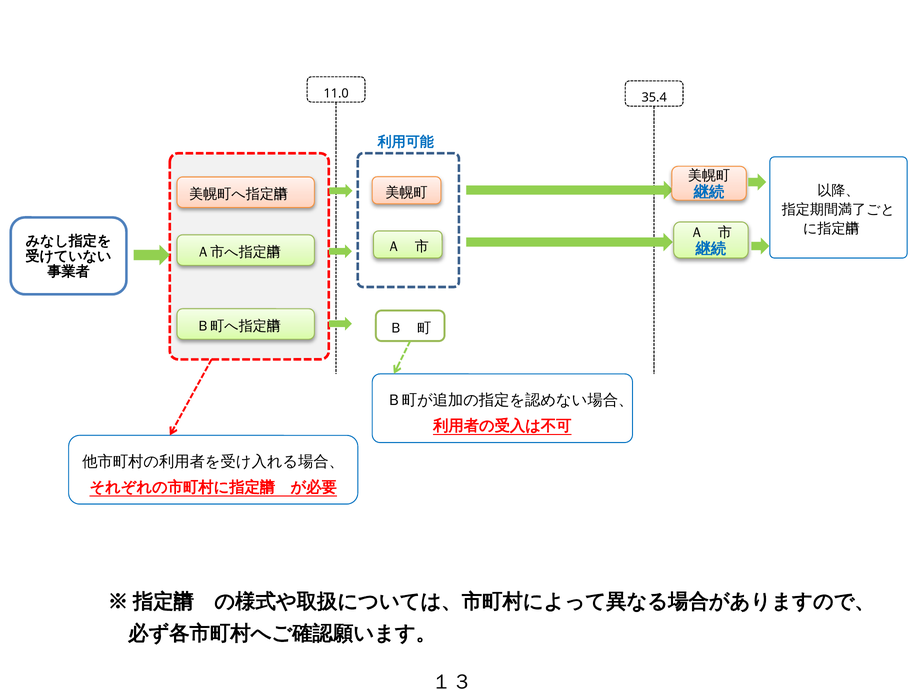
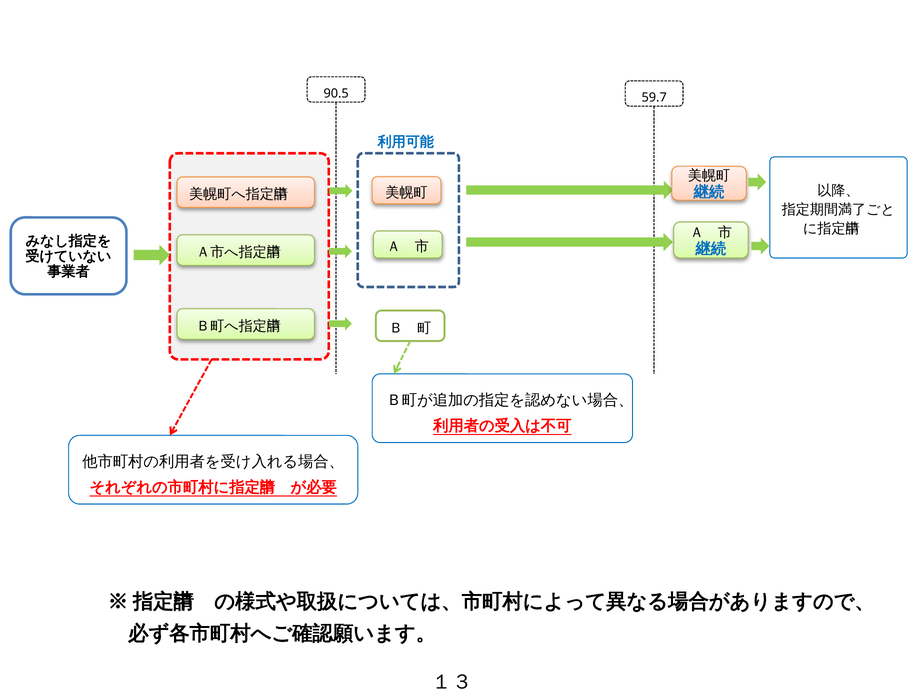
11.0: 11.0 -> 90.5 (336, 93)
35.4: 35.4 -> 59.7 (654, 97)
